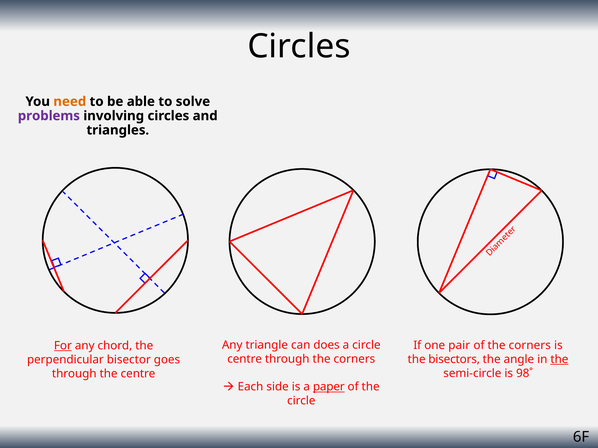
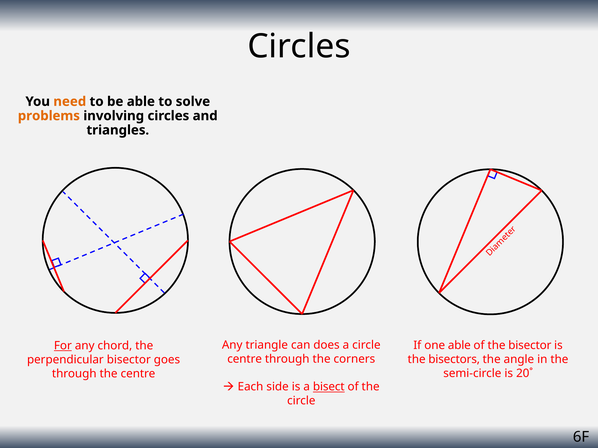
problems colour: purple -> orange (49, 116)
one pair: pair -> able (459, 346)
of the corners: corners -> bisector (530, 346)
the underline: present -> none (559, 360)
98˚: 98˚ -> 20˚ (524, 374)
paper: paper -> bisect (329, 387)
